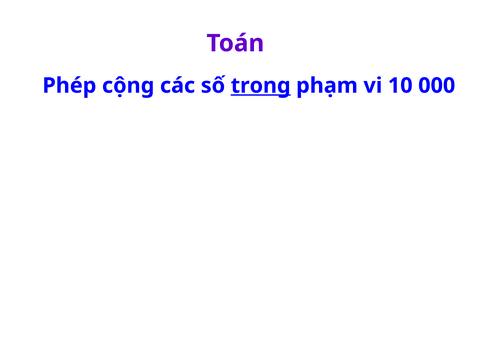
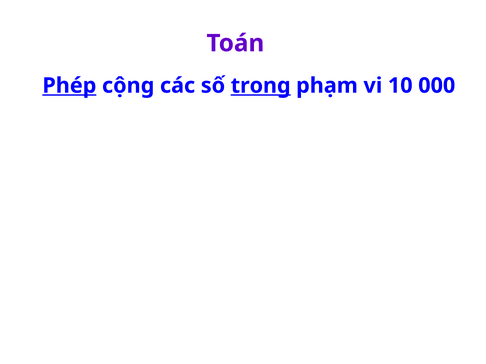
Phép underline: none -> present (69, 86)
